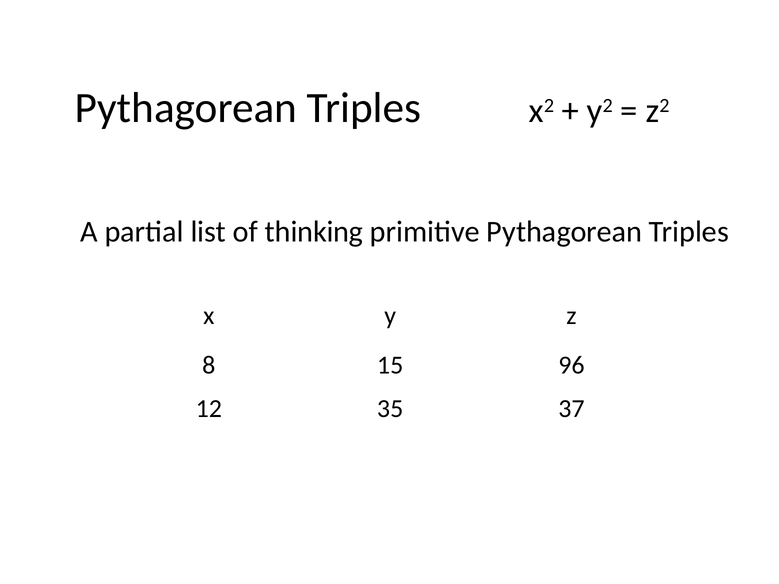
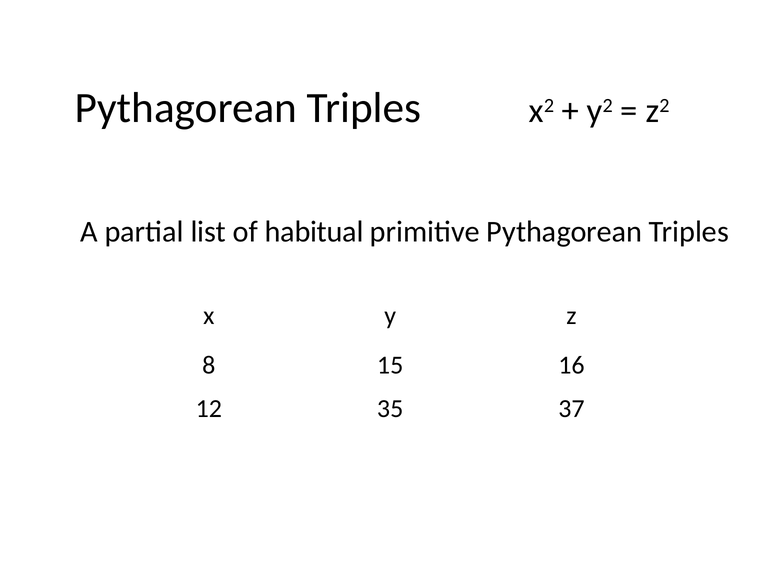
thinking: thinking -> habitual (314, 232)
96: 96 -> 16 (571, 365)
